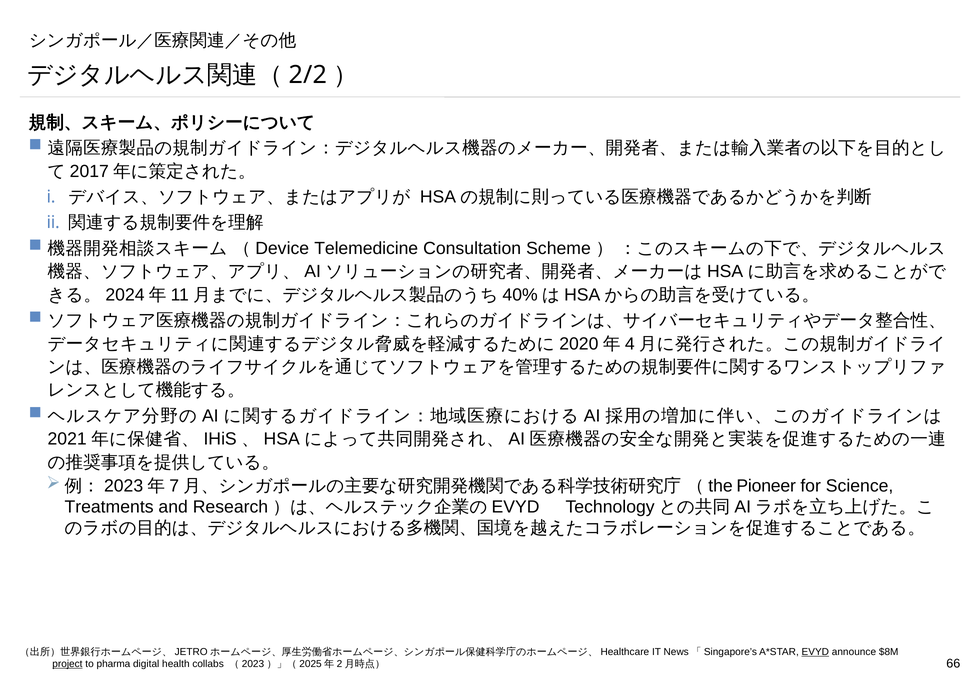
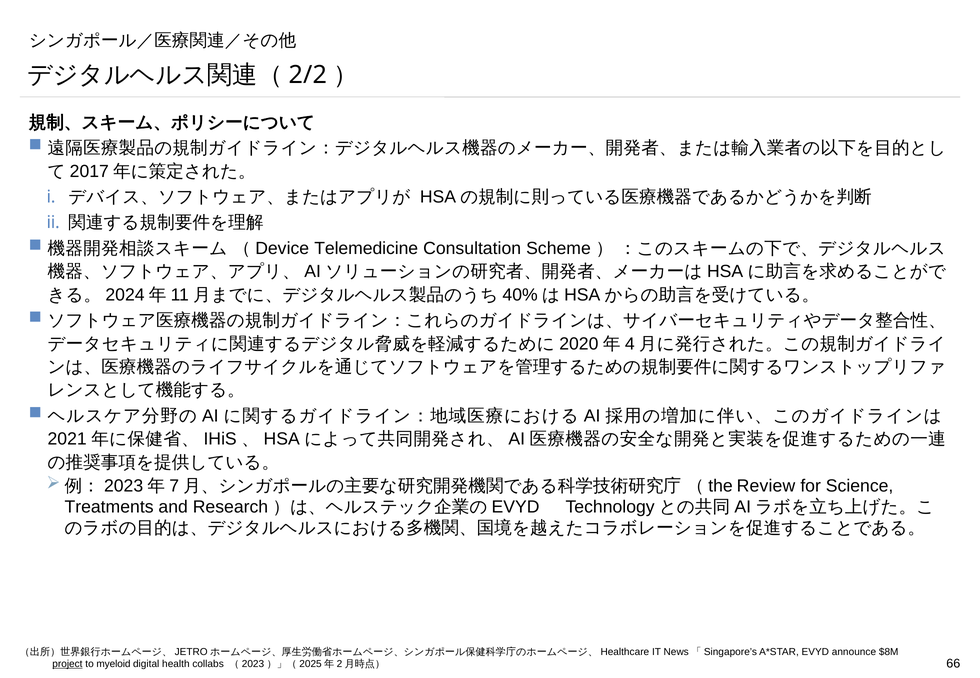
Pioneer: Pioneer -> Review (766, 486)
EVYD underline: present -> none (815, 652)
pharma: pharma -> myeloid (113, 664)
